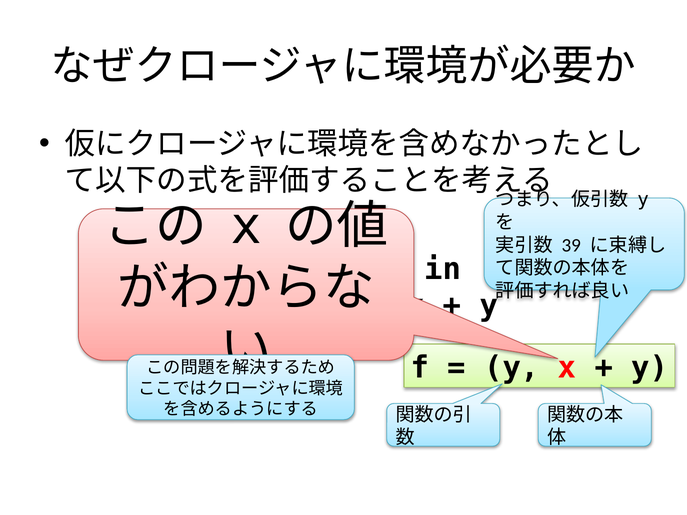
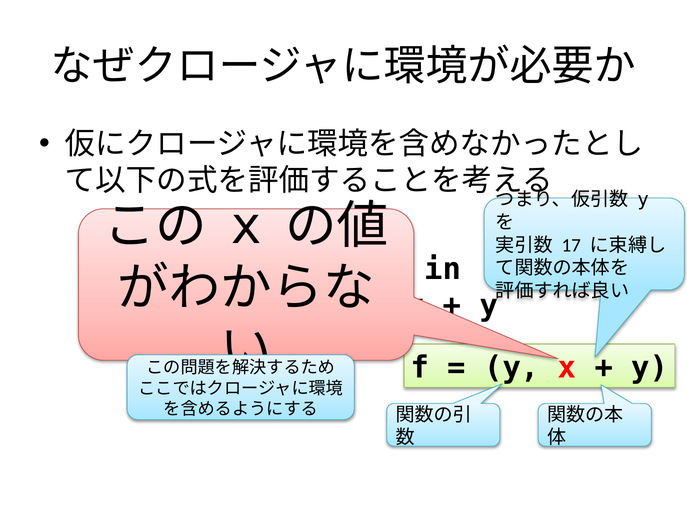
39: 39 -> 17 (571, 245)
